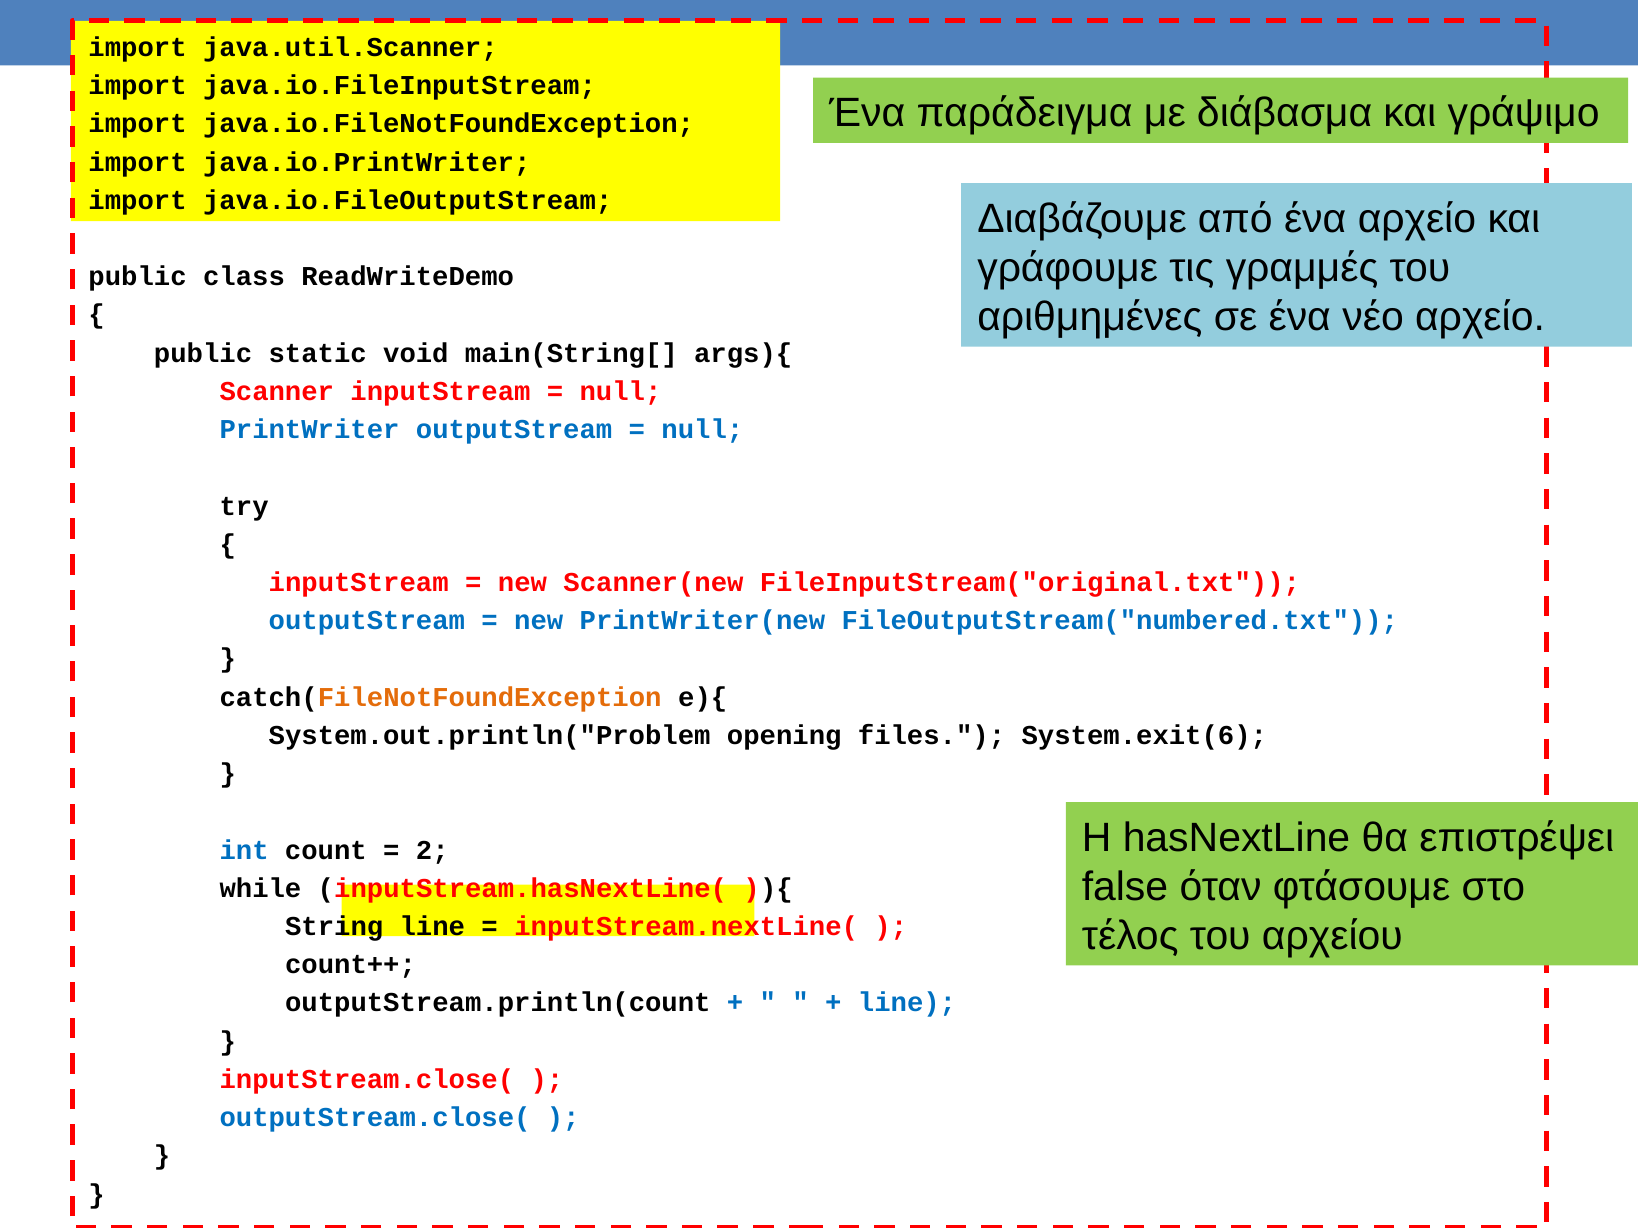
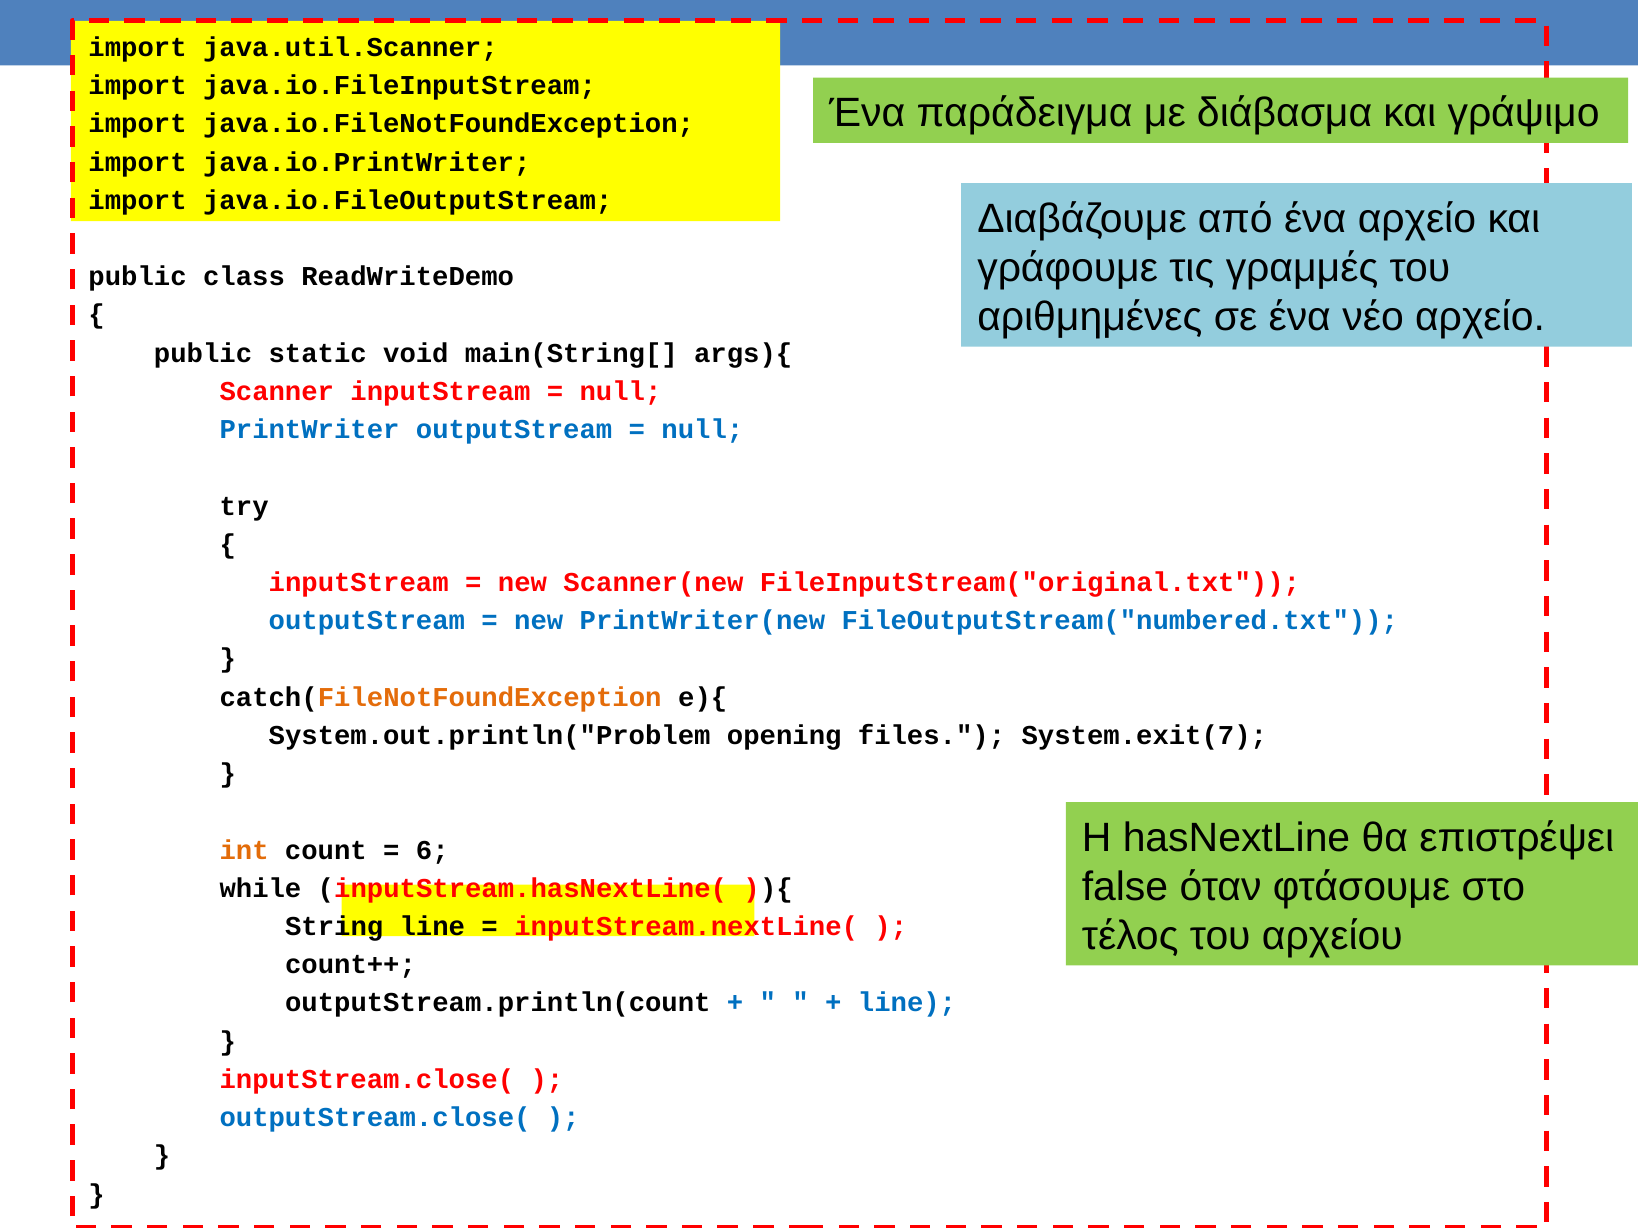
System.exit(6: System.exit(6 -> System.exit(7 (1144, 736)
int colour: blue -> orange (244, 850)
2: 2 -> 6 (432, 850)
